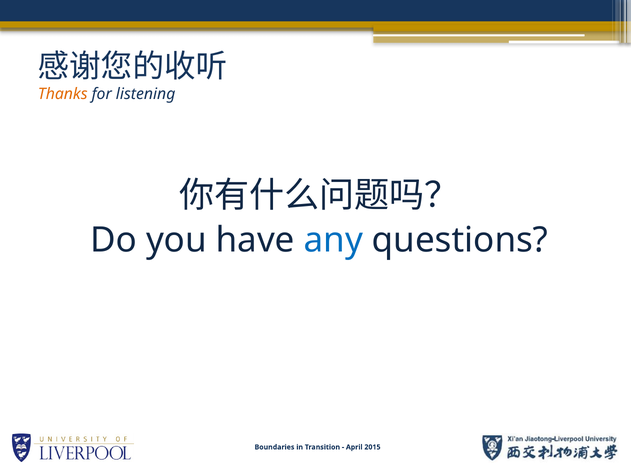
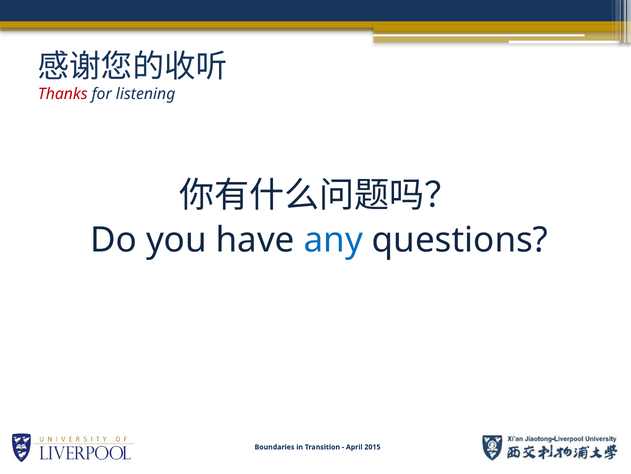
Thanks colour: orange -> red (63, 94)
